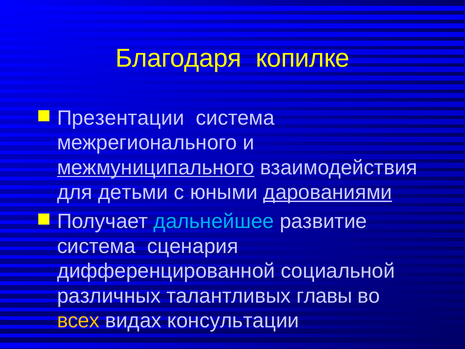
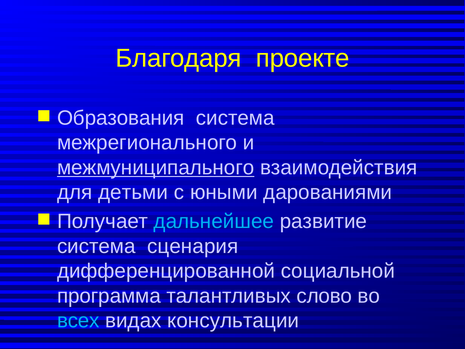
копилке: копилке -> проекте (303, 58)
Презентации: Презентации -> Образования (121, 118)
дарованиями underline: present -> none (328, 192)
различных: различных -> программа (109, 296)
главы: главы -> слово (324, 296)
всех colour: yellow -> light blue (78, 320)
